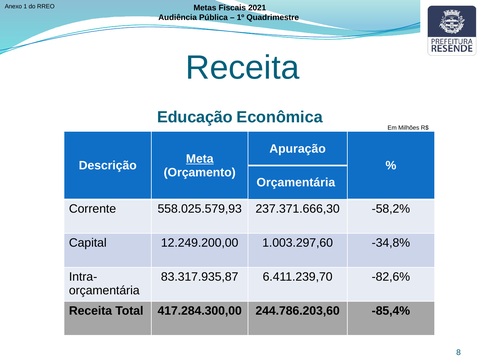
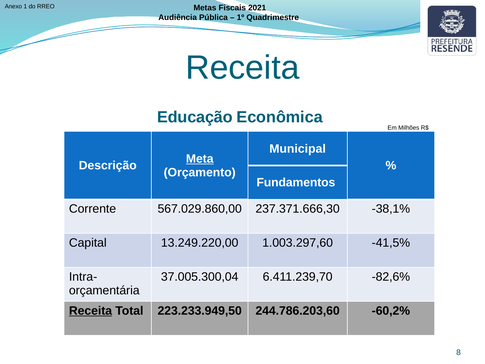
Apuração: Apuração -> Municipal (298, 149)
Orçamentária: Orçamentária -> Fundamentos (296, 183)
558.025.579,93: 558.025.579,93 -> 567.029.860,00 (200, 209)
-58,2%: -58,2% -> -38,1% (391, 209)
12.249.200,00: 12.249.200,00 -> 13.249.220,00 (200, 243)
-34,8%: -34,8% -> -41,5% (391, 243)
83.317.935,87: 83.317.935,87 -> 37.005.300,04 (200, 277)
Receita underline: none -> present (91, 311)
417.284.300,00: 417.284.300,00 -> 223.233.949,50 (200, 311)
-85,4%: -85,4% -> -60,2% (391, 311)
